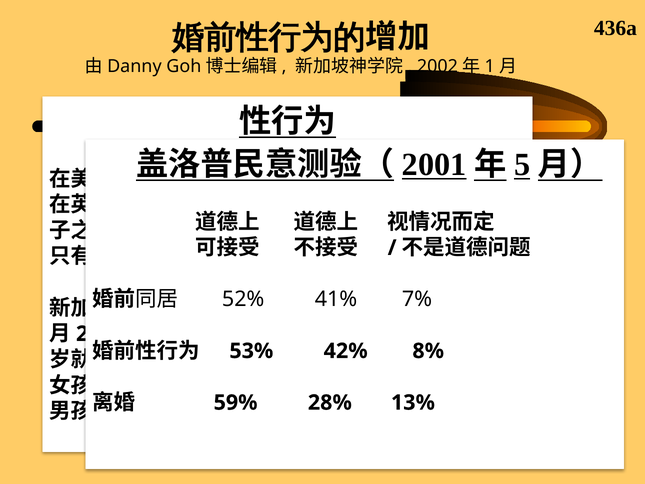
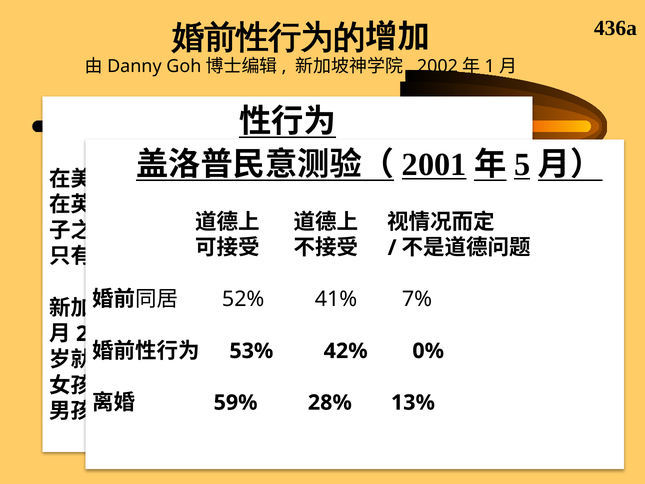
8%: 8% -> 0% (428, 351)
